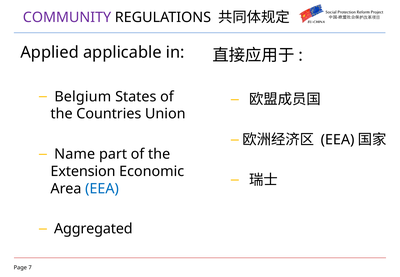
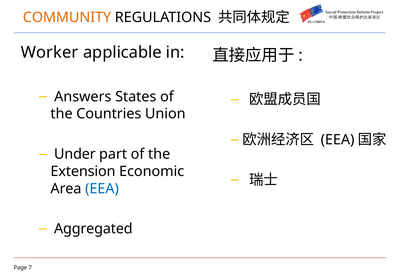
COMMUNITY colour: purple -> orange (67, 17)
Applied: Applied -> Worker (50, 52)
Belgium: Belgium -> Answers (83, 97)
Name: Name -> Under (75, 154)
